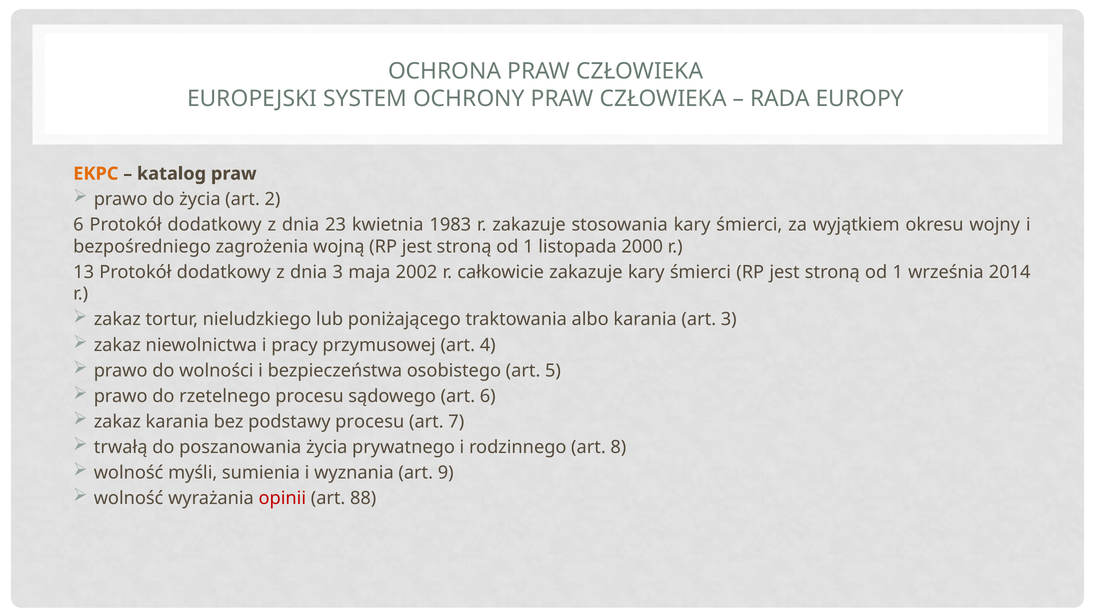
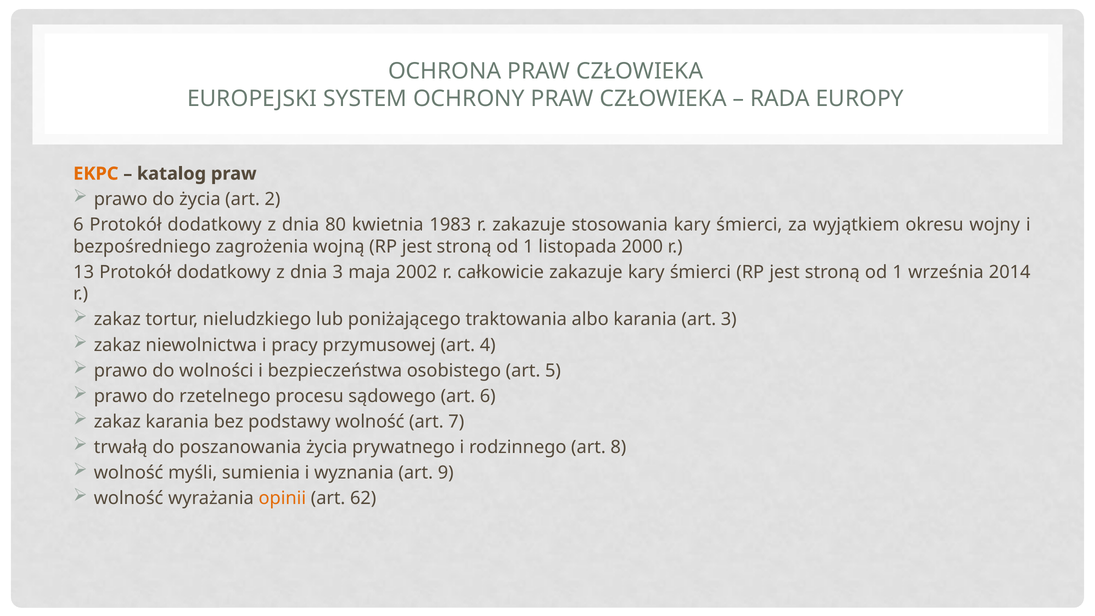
23: 23 -> 80 (336, 225)
podstawy procesu: procesu -> wolność (370, 421)
opinii colour: red -> orange (282, 498)
88: 88 -> 62 (363, 498)
